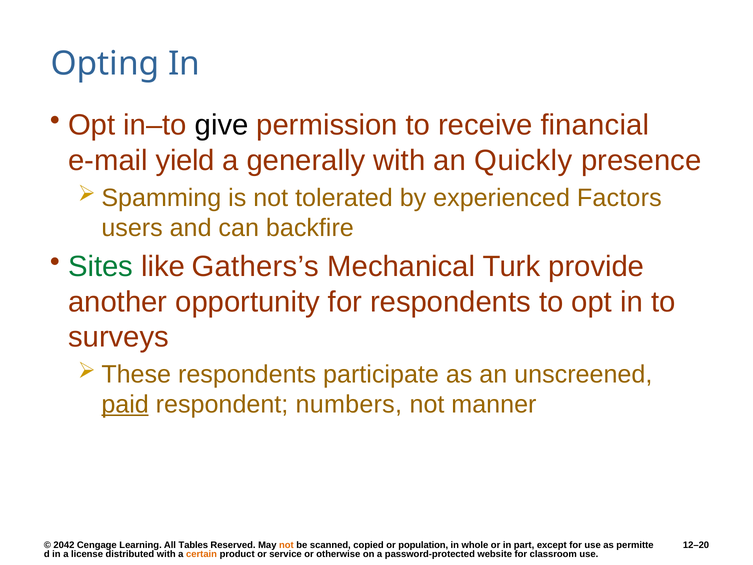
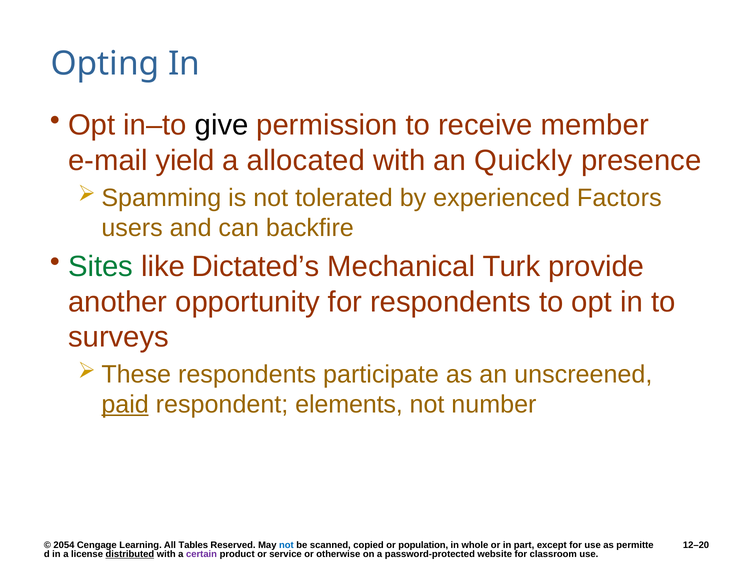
financial: financial -> member (595, 125)
generally: generally -> allocated (306, 160)
Gathers’s: Gathers’s -> Dictated’s (255, 267)
numbers: numbers -> elements (349, 404)
manner: manner -> number (494, 404)
2042: 2042 -> 2054 (64, 545)
not colour: orange -> blue (286, 545)
distributed underline: none -> present (130, 554)
certain colour: orange -> purple (202, 554)
